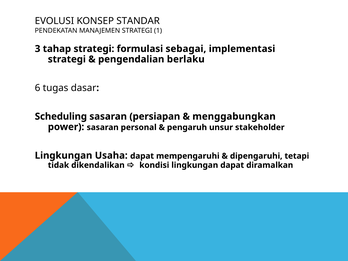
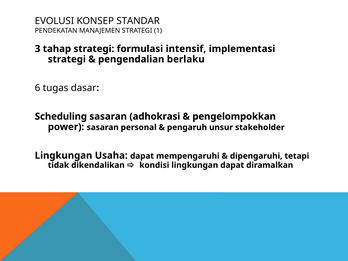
sebagai: sebagai -> intensif (186, 49)
persiapan: persiapan -> adhokrasi (155, 116)
menggabungkan: menggabungkan -> pengelompokkan (234, 116)
